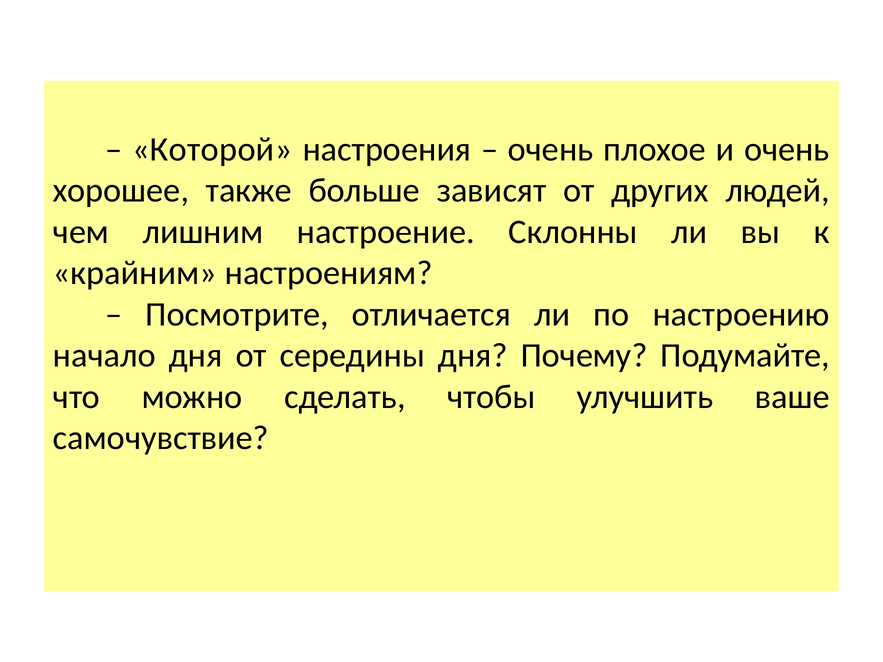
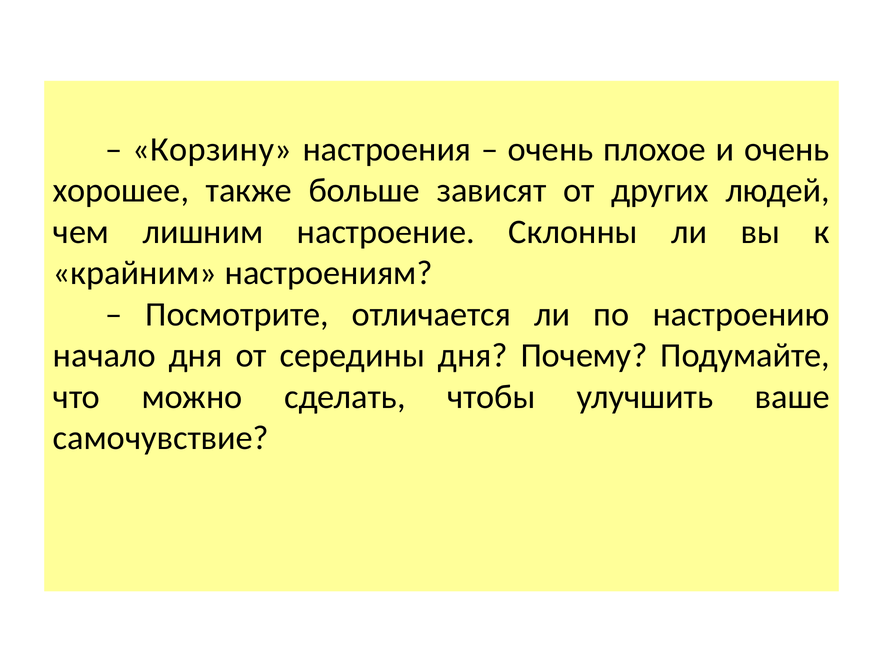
Которой: Которой -> Корзину (212, 149)
